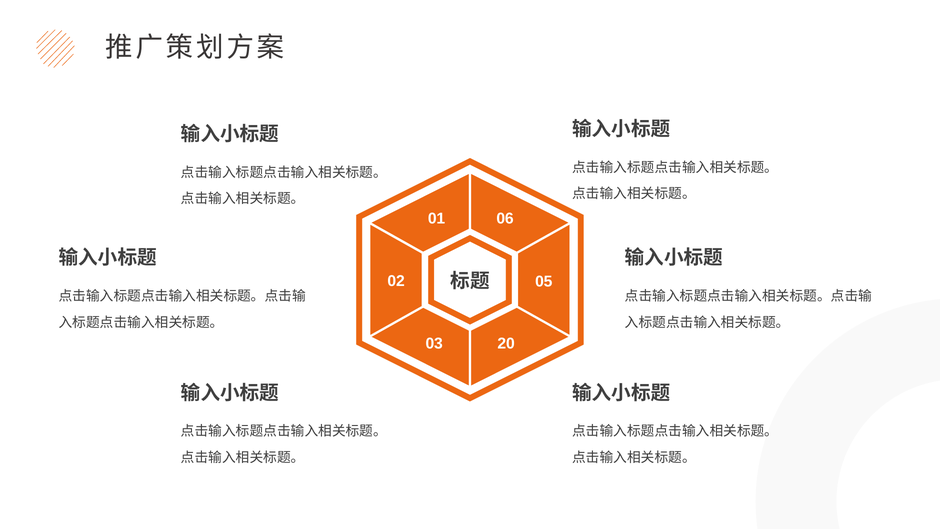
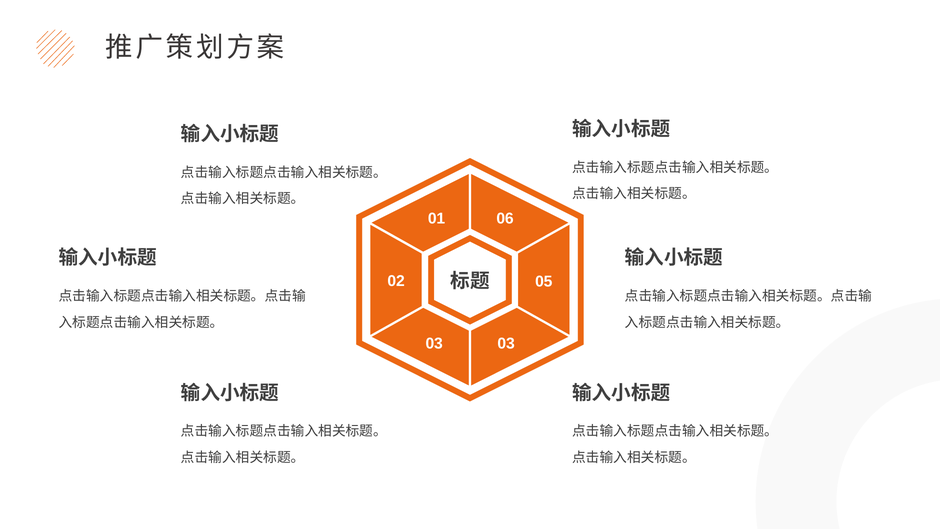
03 20: 20 -> 03 (506, 343)
